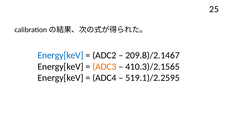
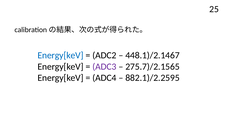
209.8)/2.1467: 209.8)/2.1467 -> 448.1)/2.1467 (153, 56)
ADC3 colour: orange -> purple (104, 67)
410.3)/2.1565: 410.3)/2.1565 -> 275.7)/2.1565 (153, 67)
519.1)/2.2595: 519.1)/2.2595 -> 882.1)/2.2595 (153, 78)
